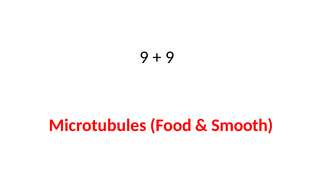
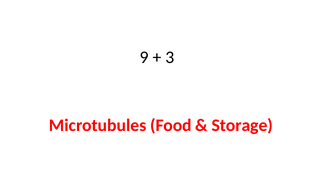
9: 9 -> 3 (170, 58)
Smooth: Smooth -> Storage (242, 126)
